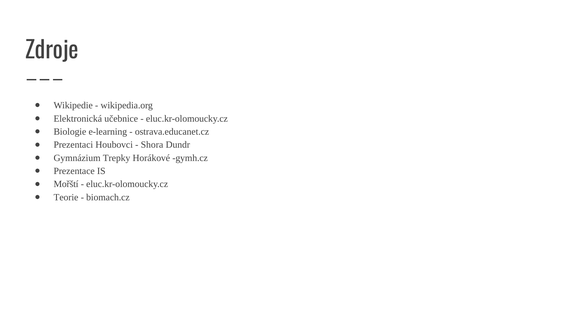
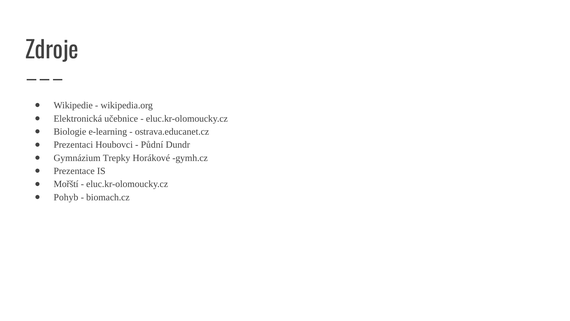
Shora: Shora -> Půdní (152, 145)
Teorie: Teorie -> Pohyb (66, 197)
